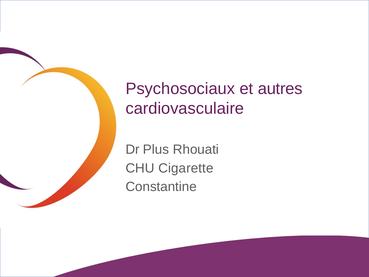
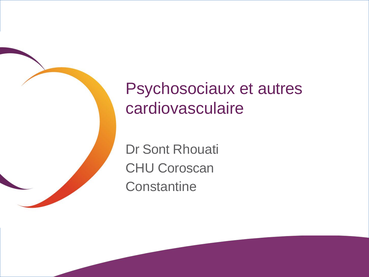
Plus: Plus -> Sont (156, 149)
Cigarette: Cigarette -> Coroscan (186, 168)
